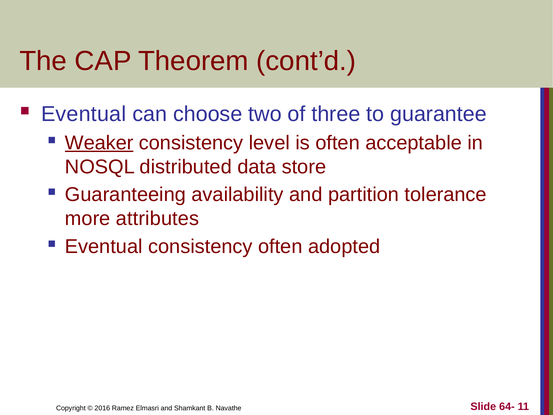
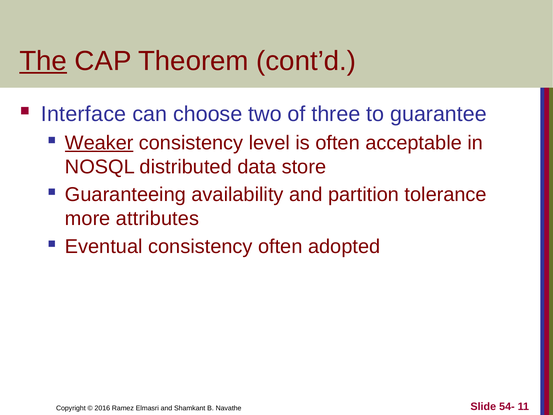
The underline: none -> present (43, 61)
Eventual: Eventual -> Interface (84, 114)
64-: 64- -> 54- (507, 406)
